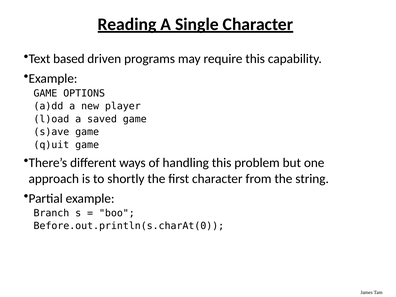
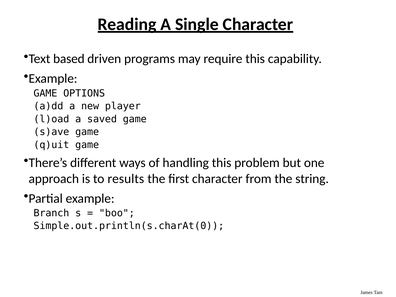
shortly: shortly -> results (126, 179)
Before.out.println(s.charAt(0: Before.out.println(s.charAt(0 -> Simple.out.println(s.charAt(0 (129, 226)
